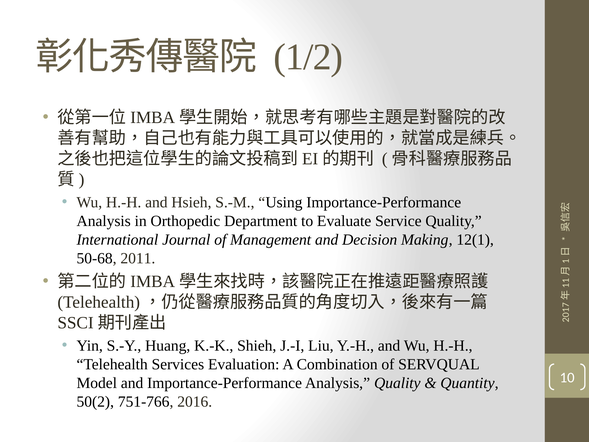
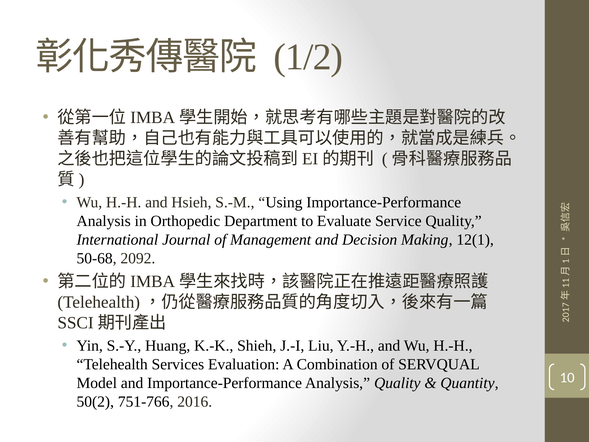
2011: 2011 -> 2092 (138, 258)
